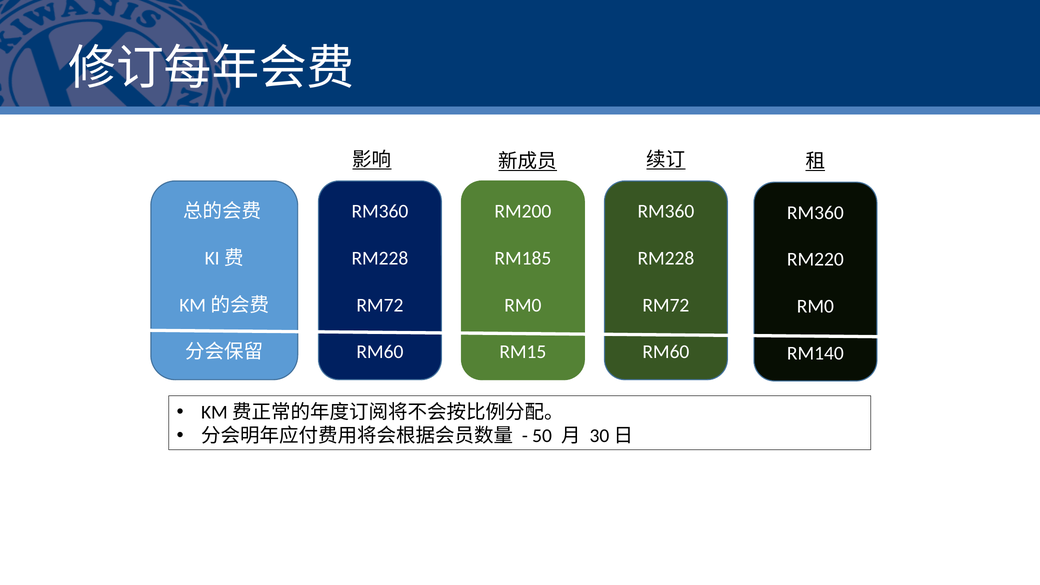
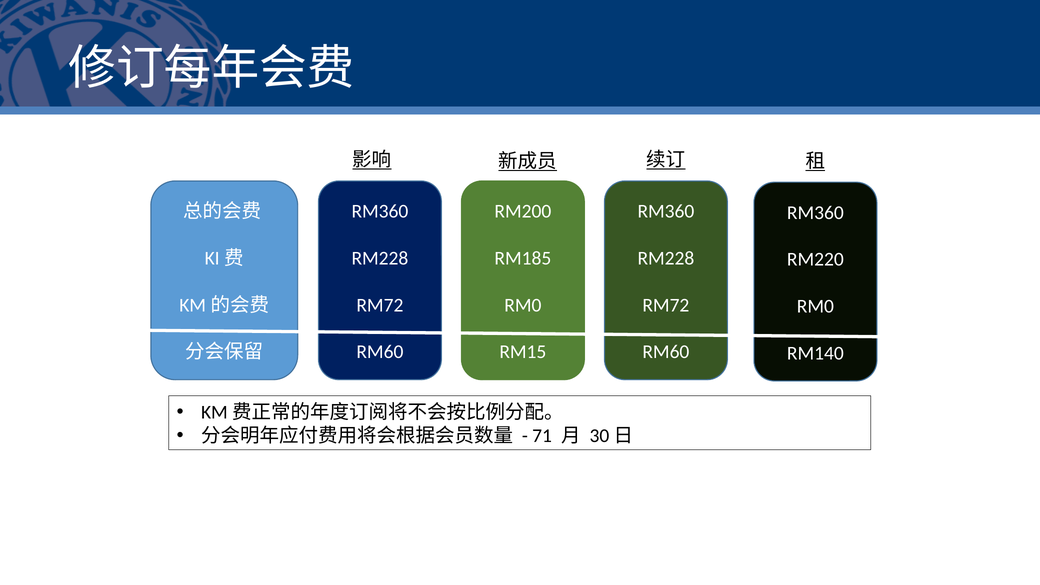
50: 50 -> 71 (542, 436)
